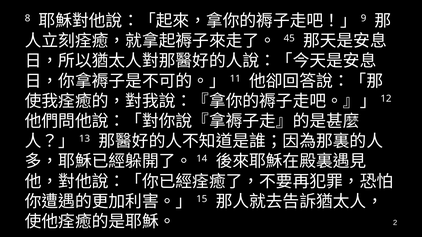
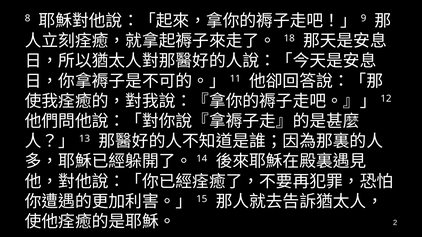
45: 45 -> 18 (289, 38)
